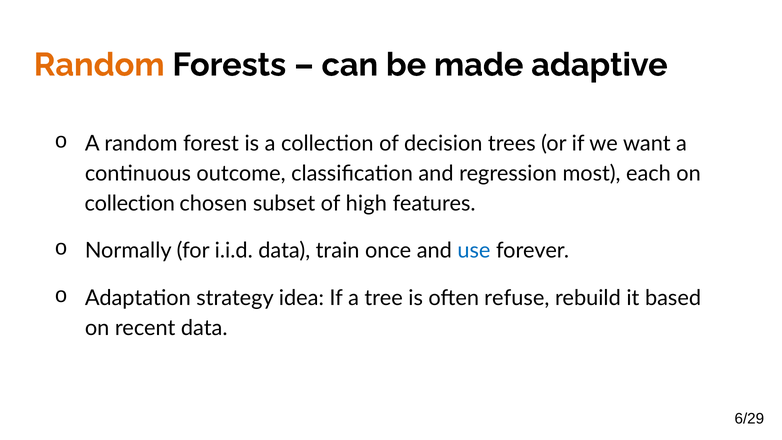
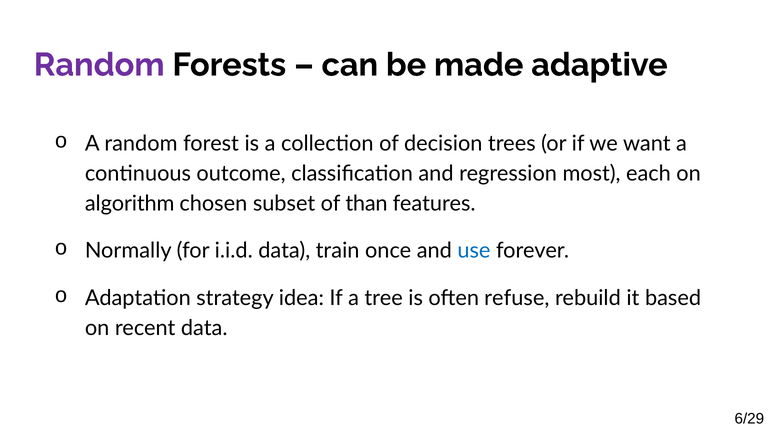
Random colour: orange -> purple (99, 65)
collection: collection -> algorithm (130, 203)
high: high -> than (367, 203)
